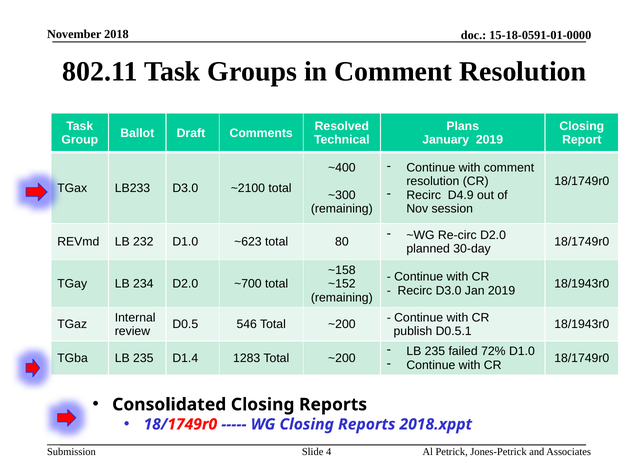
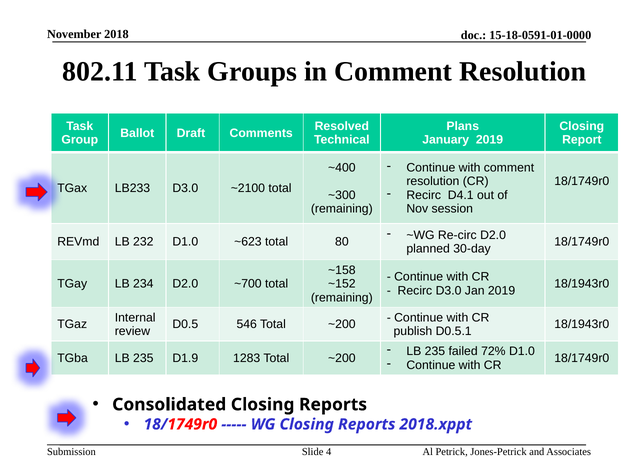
D4.9: D4.9 -> D4.1 (461, 195)
D1.4: D1.4 -> D1.9 (185, 358)
